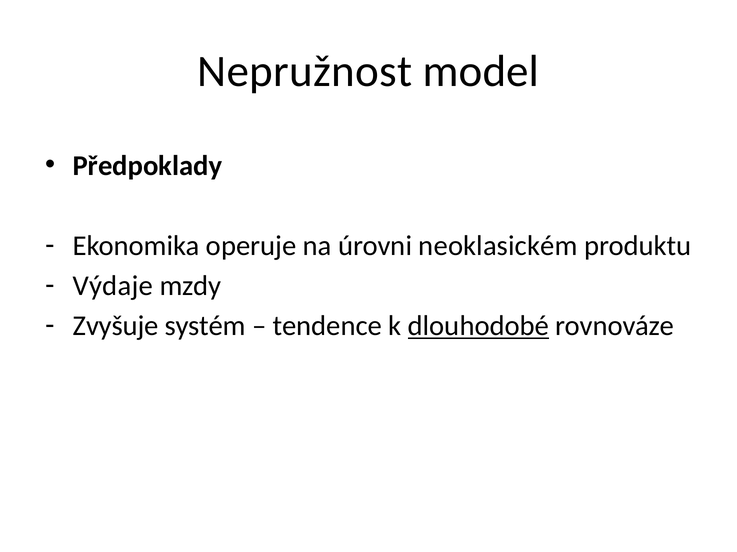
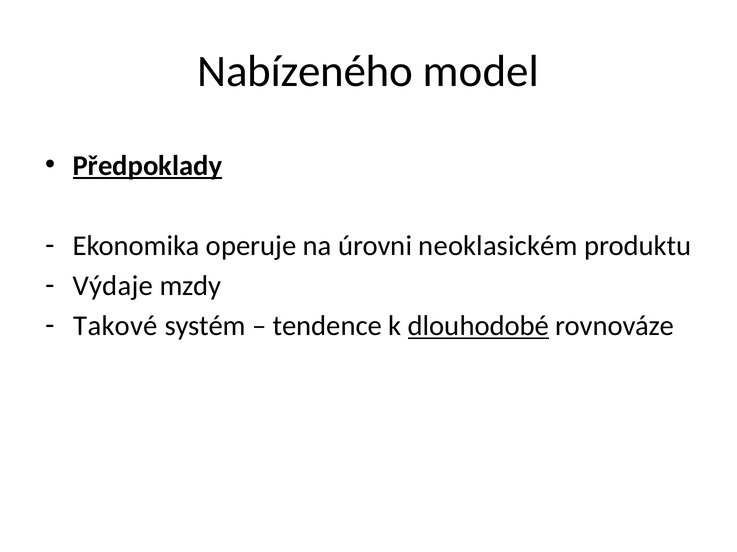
Nepružnost: Nepružnost -> Nabízeného (305, 71)
Předpoklady underline: none -> present (147, 166)
Zvyšuje: Zvyšuje -> Takové (116, 326)
